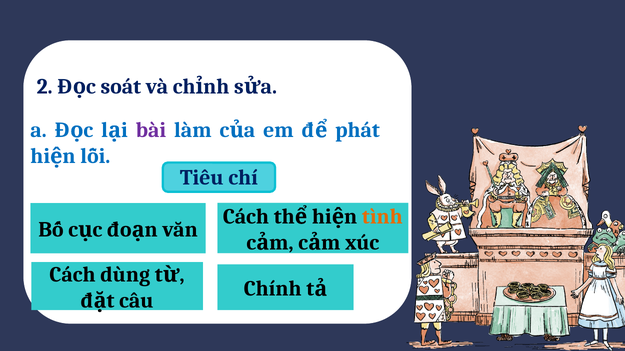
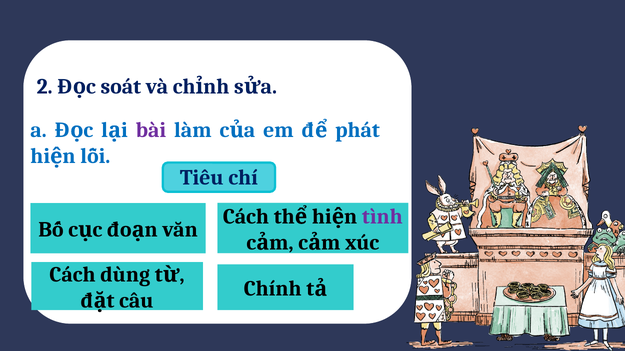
tình colour: orange -> purple (382, 217)
